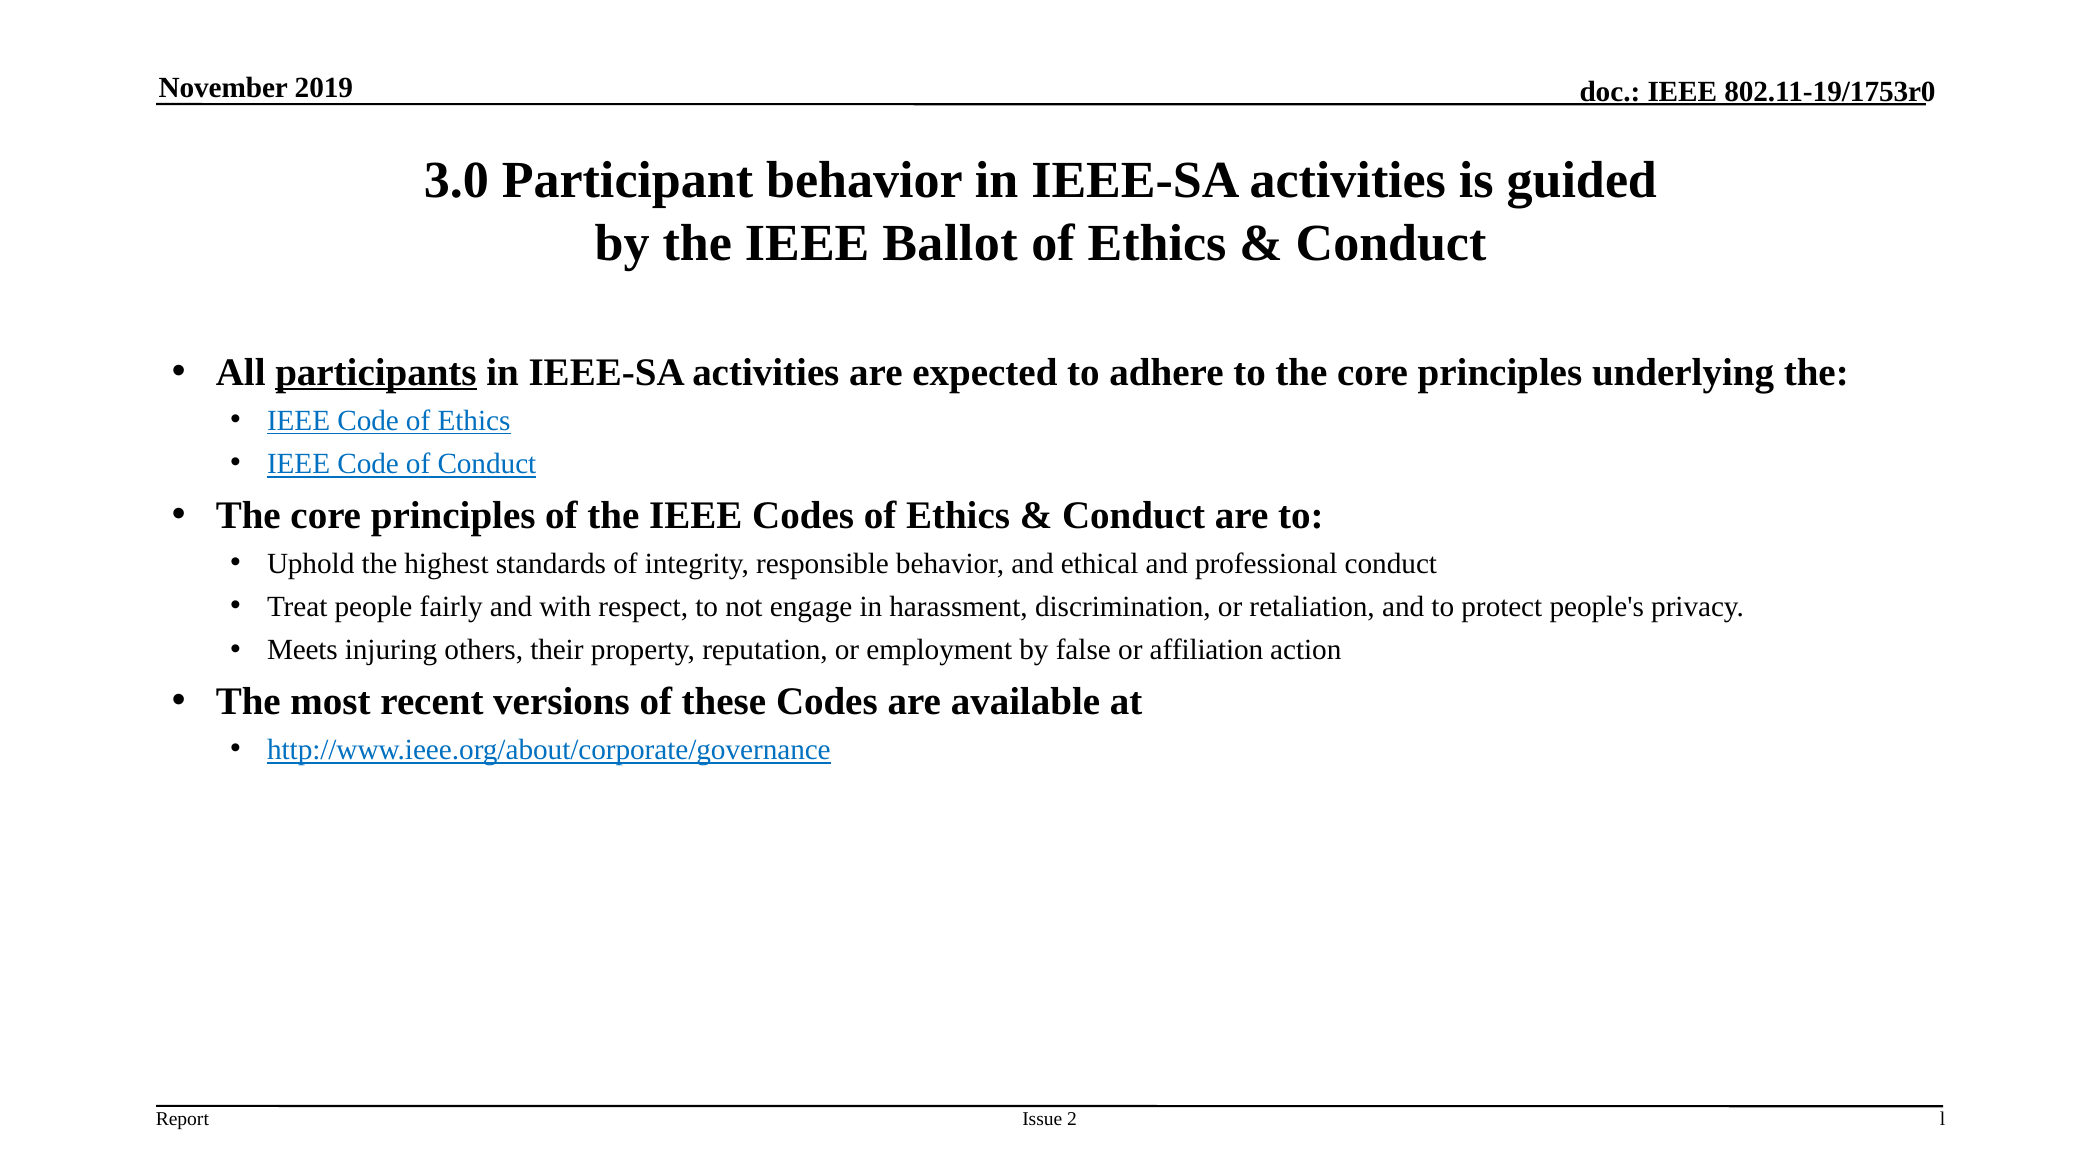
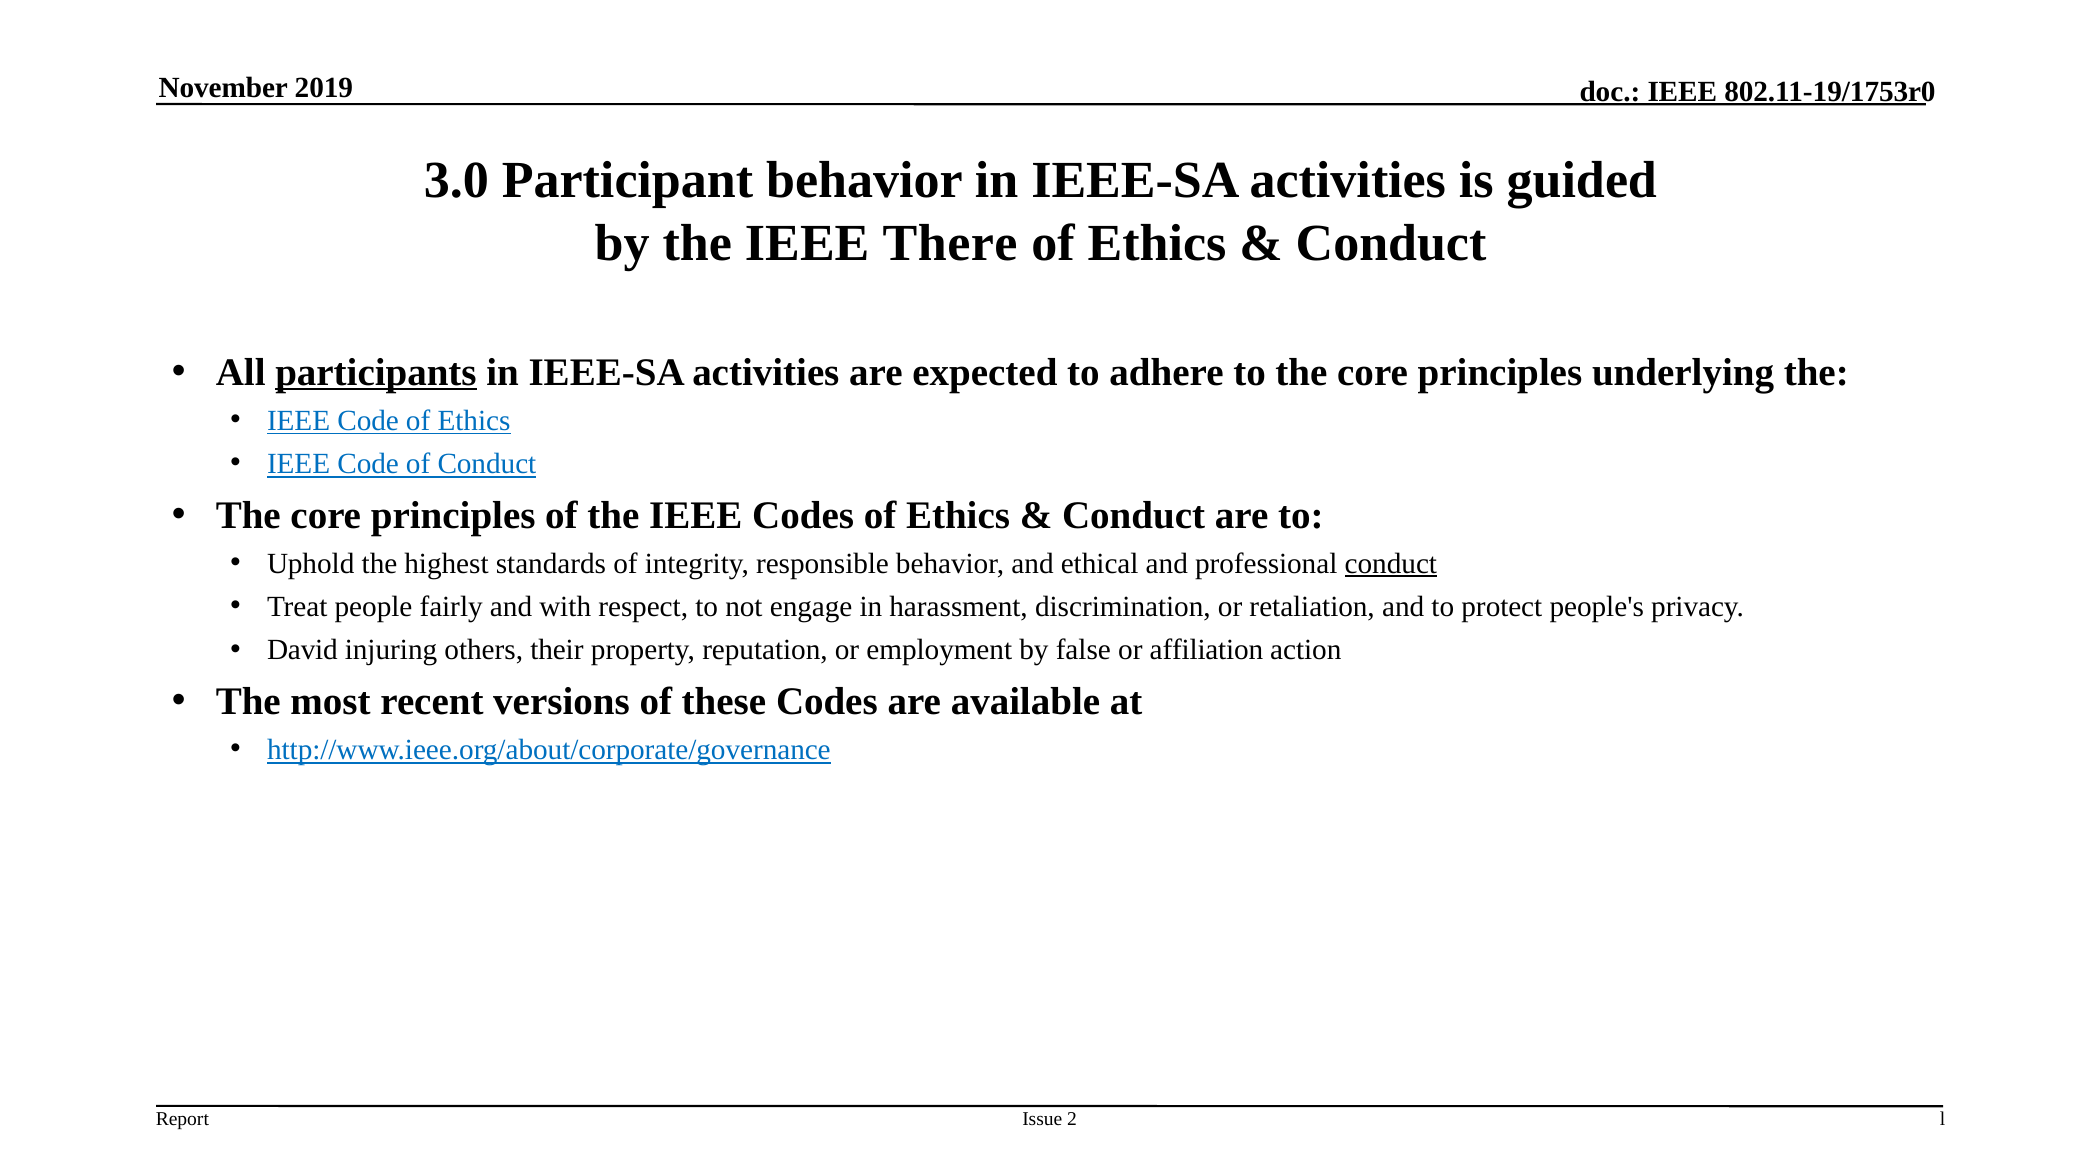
Ballot: Ballot -> There (950, 243)
conduct underline: none -> present (1391, 564)
Meets: Meets -> David (302, 650)
